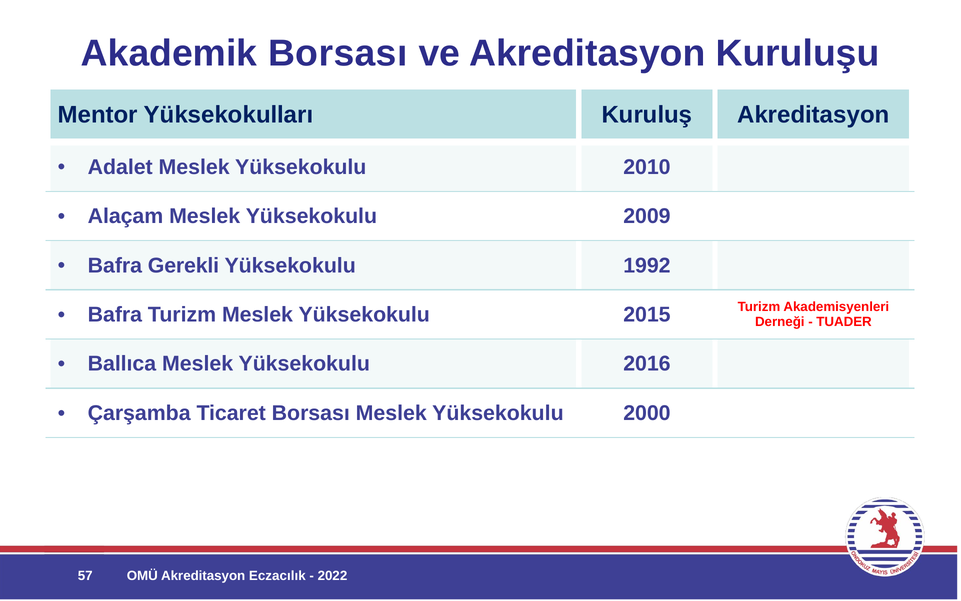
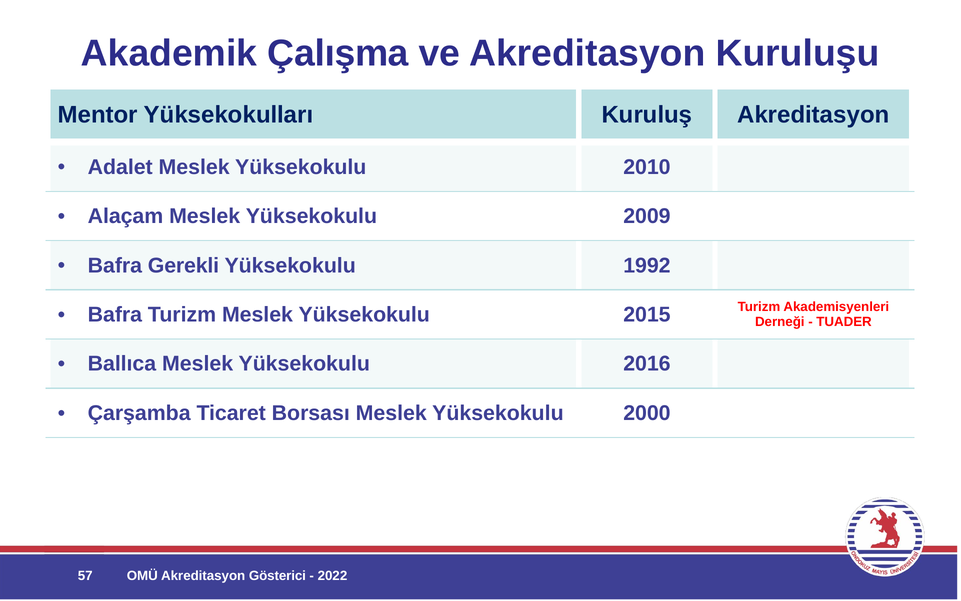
Akademik Borsası: Borsası -> Çalışma (338, 53)
Eczacılık: Eczacılık -> Gösterici (277, 575)
